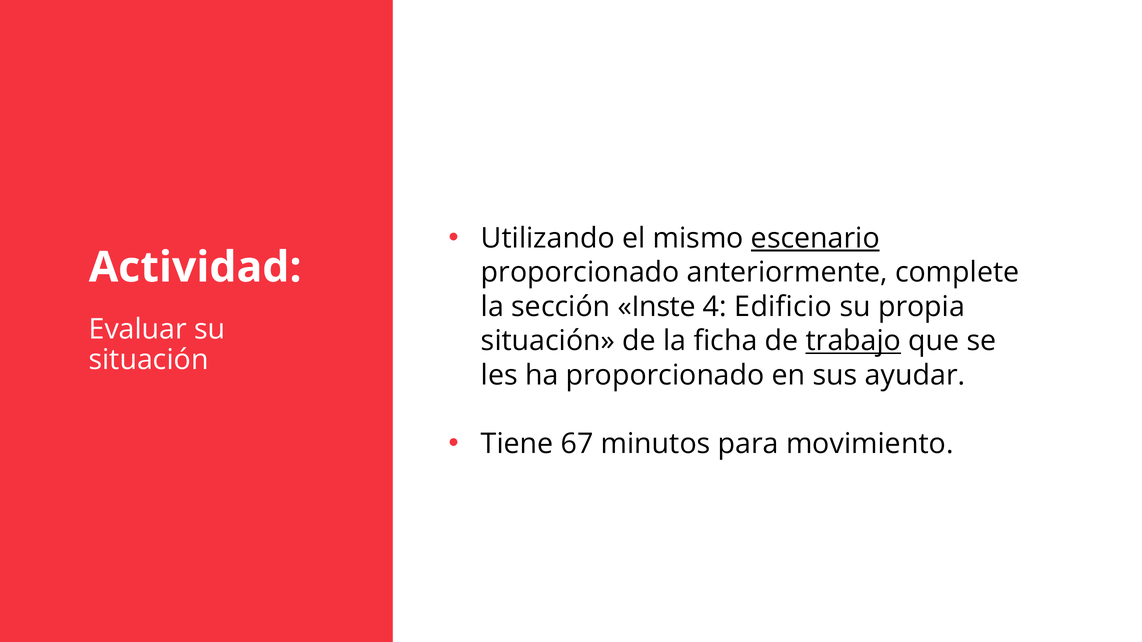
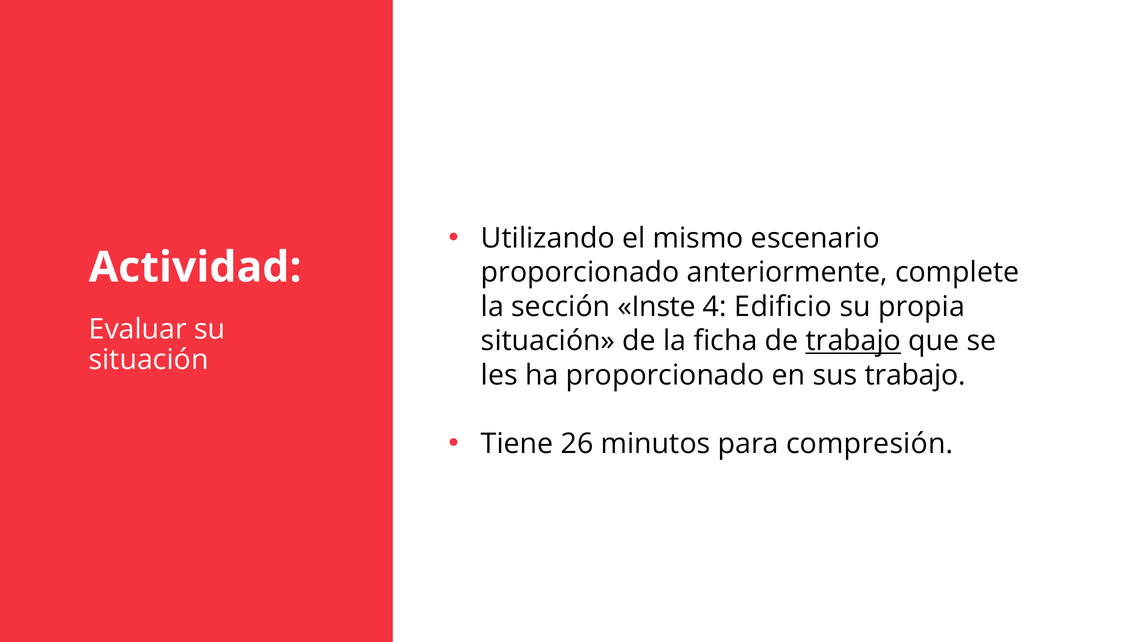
escenario underline: present -> none (815, 238)
sus ayudar: ayudar -> trabajo (915, 375)
67: 67 -> 26 (577, 444)
movimiento: movimiento -> compresión (870, 444)
